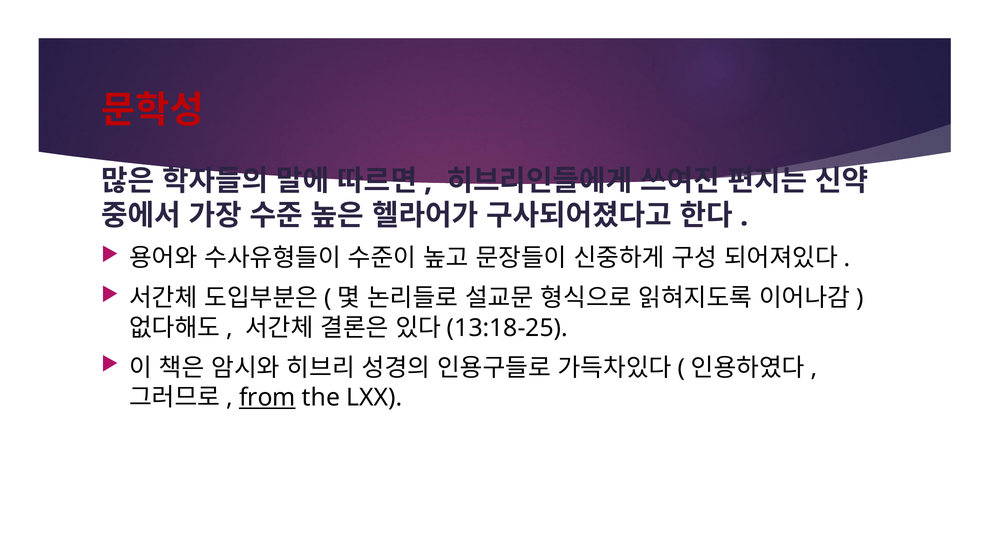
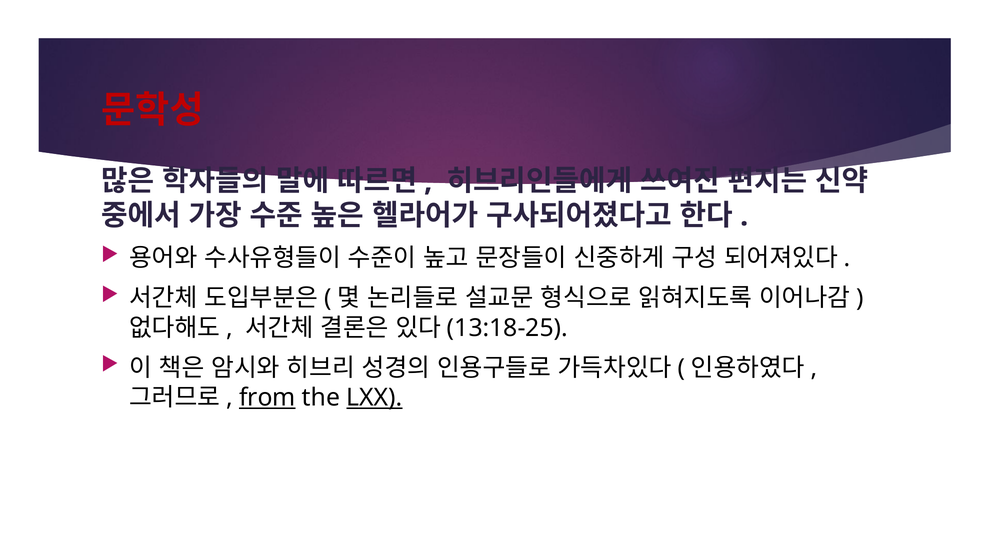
LXX underline: none -> present (374, 397)
